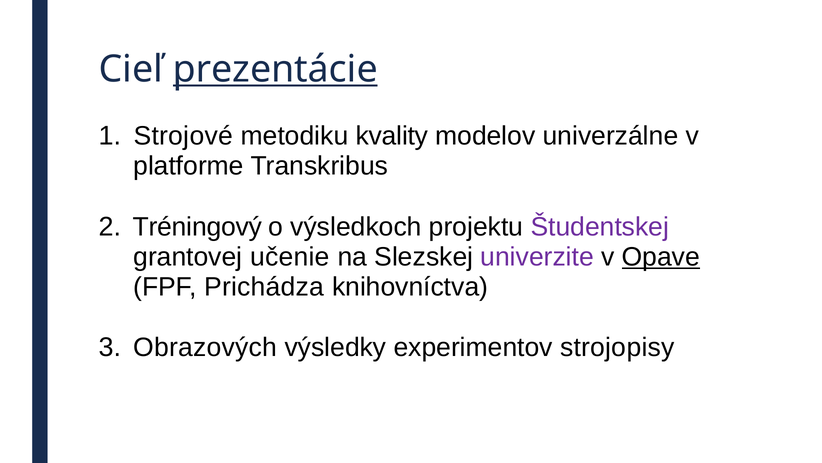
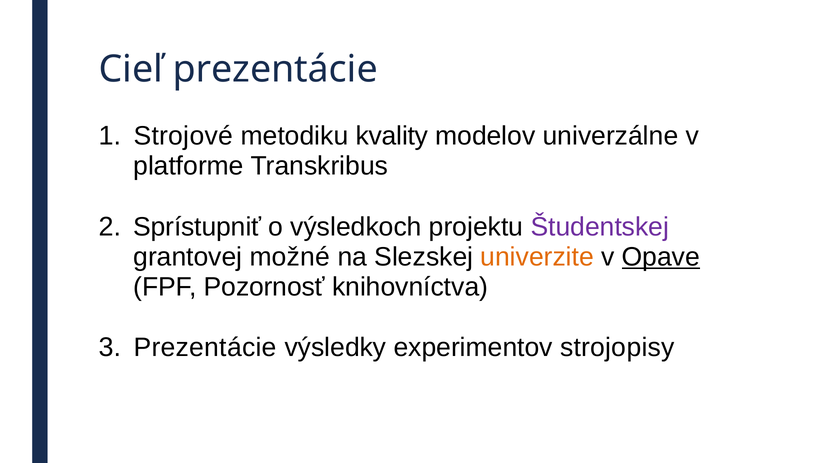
prezentácie underline: present -> none (275, 69)
Tréningový: Tréningový -> Sprístupniť (197, 226)
učenie: učenie -> možné (290, 256)
univerzite colour: purple -> orange (537, 256)
Prichádza: Prichádza -> Pozornosť (264, 286)
Obrazových: Obrazových -> Prezentácie (205, 347)
